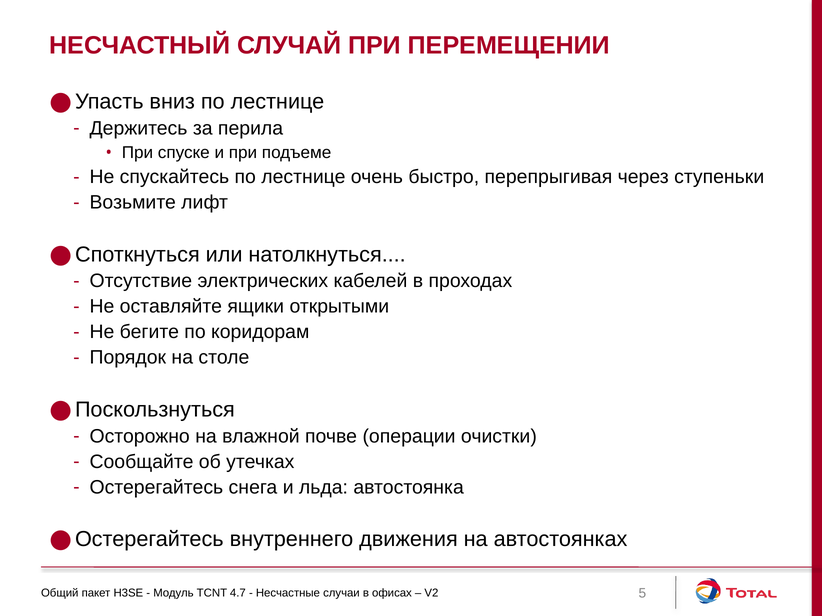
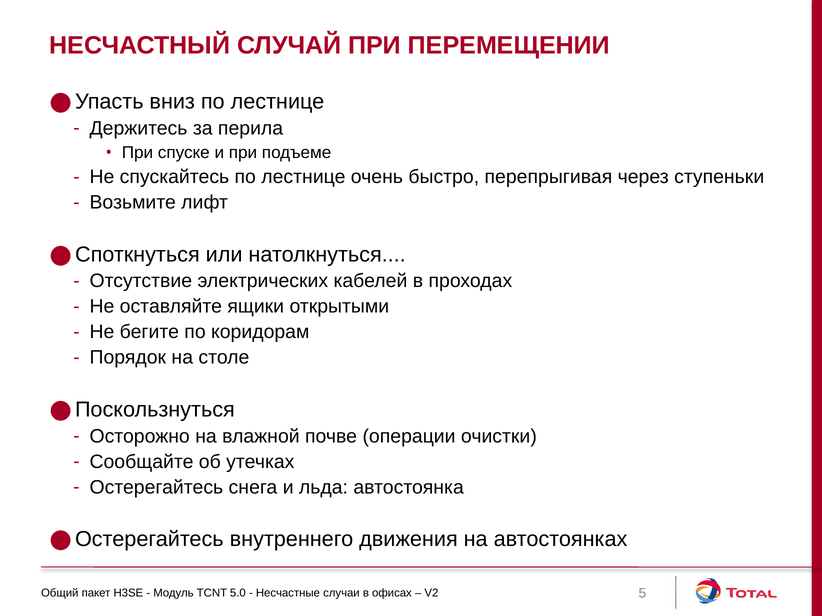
4.7: 4.7 -> 5.0 (238, 594)
